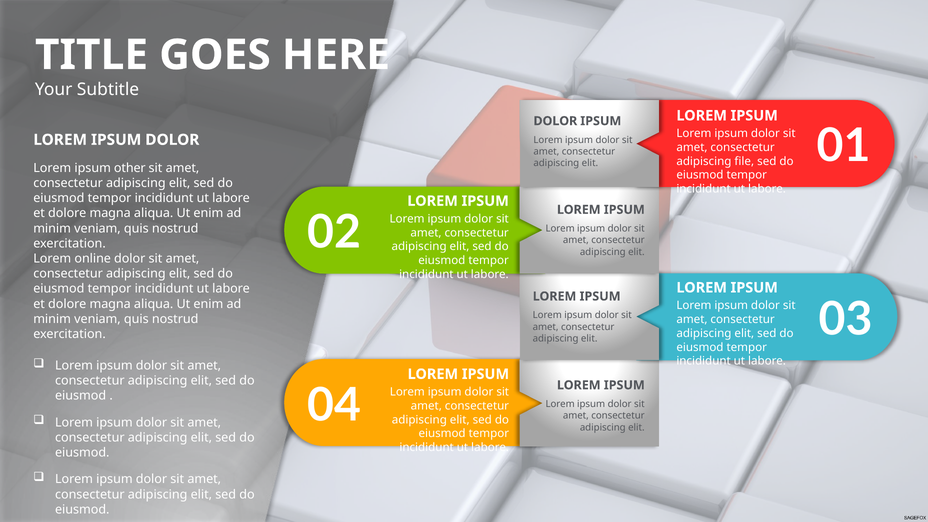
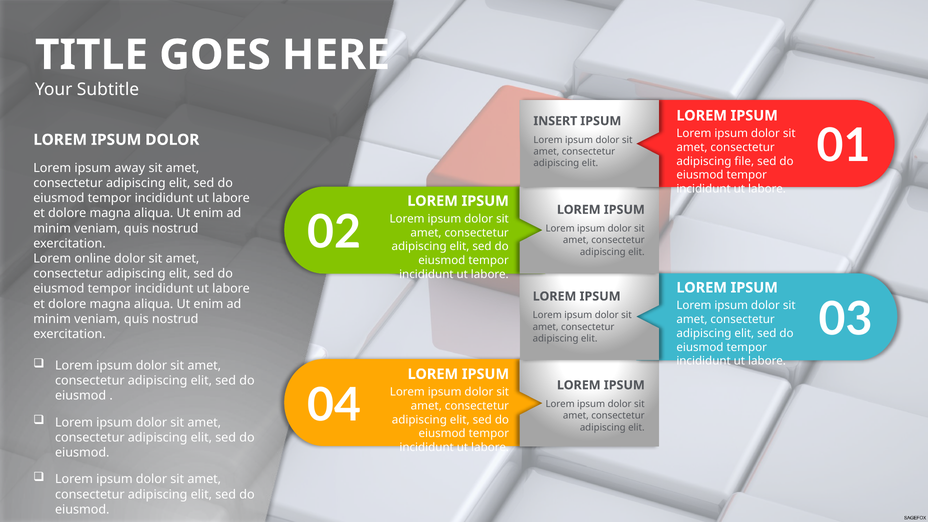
DOLOR: DOLOR -> INSERT (555, 121)
other: other -> away (130, 168)
